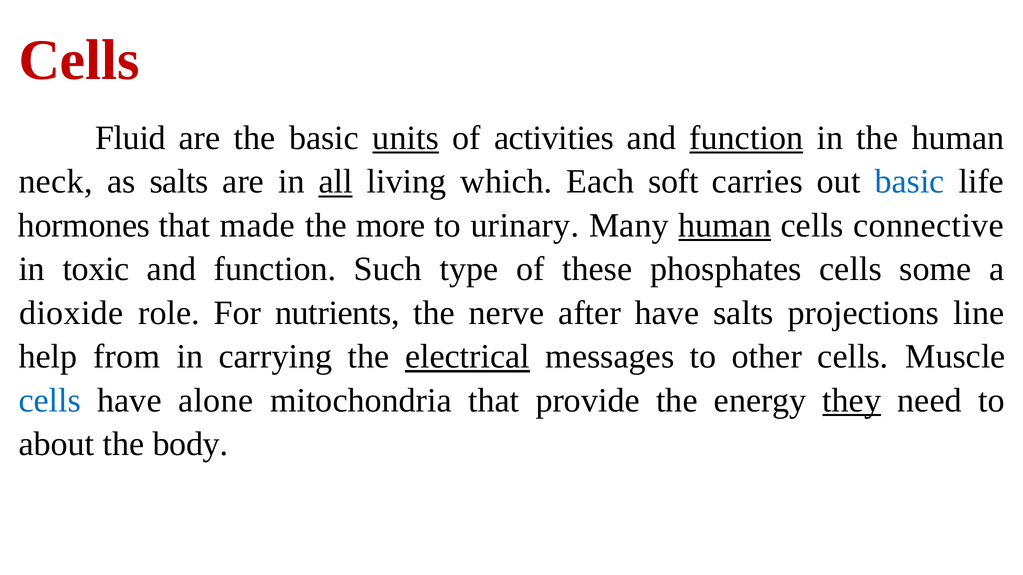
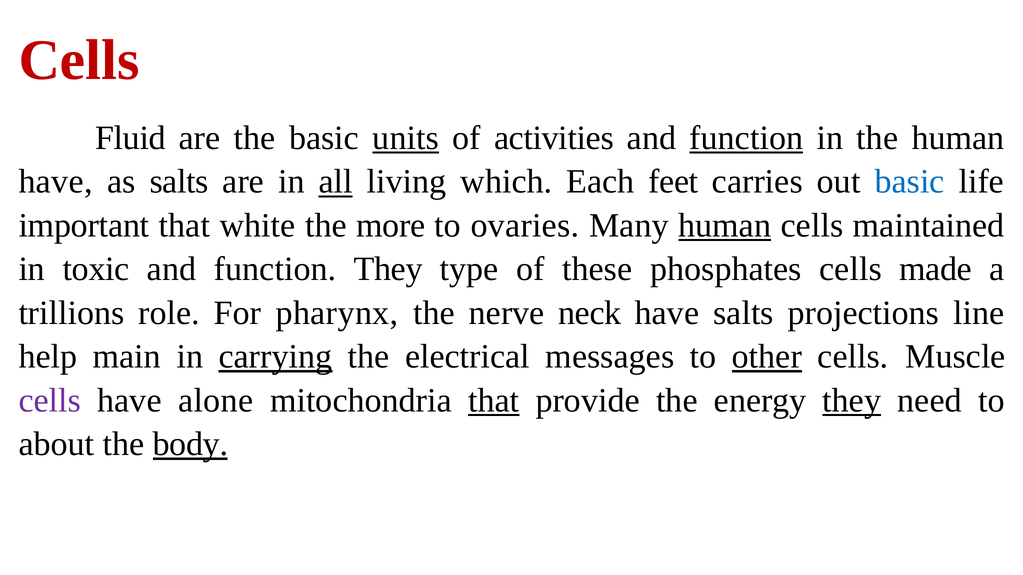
neck: neck -> have (56, 182)
soft: soft -> feet (673, 182)
hormones: hormones -> important (84, 226)
made: made -> white (258, 226)
urinary: urinary -> ovaries (525, 226)
connective: connective -> maintained (929, 226)
function Such: Such -> They (388, 269)
some: some -> made (936, 269)
dioxide: dioxide -> trillions (71, 313)
nutrients: nutrients -> pharynx (337, 313)
after: after -> neck (590, 313)
from: from -> main (127, 357)
carrying underline: none -> present (275, 357)
electrical underline: present -> none (467, 357)
other underline: none -> present (767, 357)
cells colour: blue -> purple (50, 401)
that underline: none -> present (494, 401)
body underline: none -> present (190, 444)
